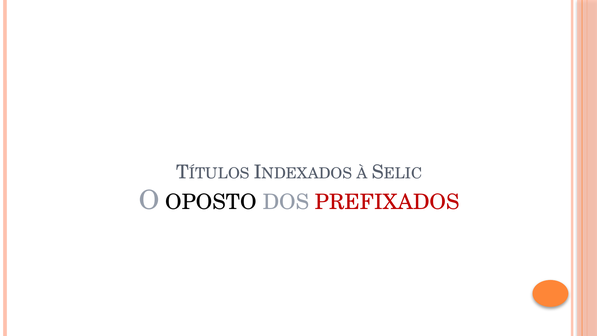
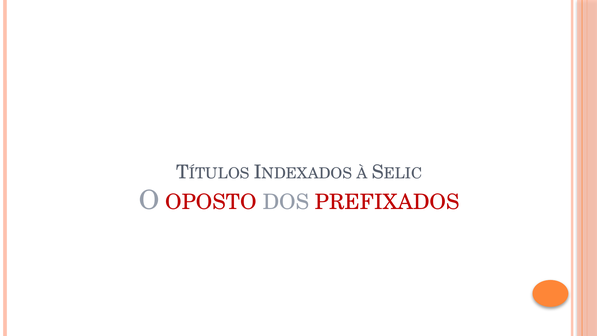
OPOSTO colour: black -> red (211, 202)
